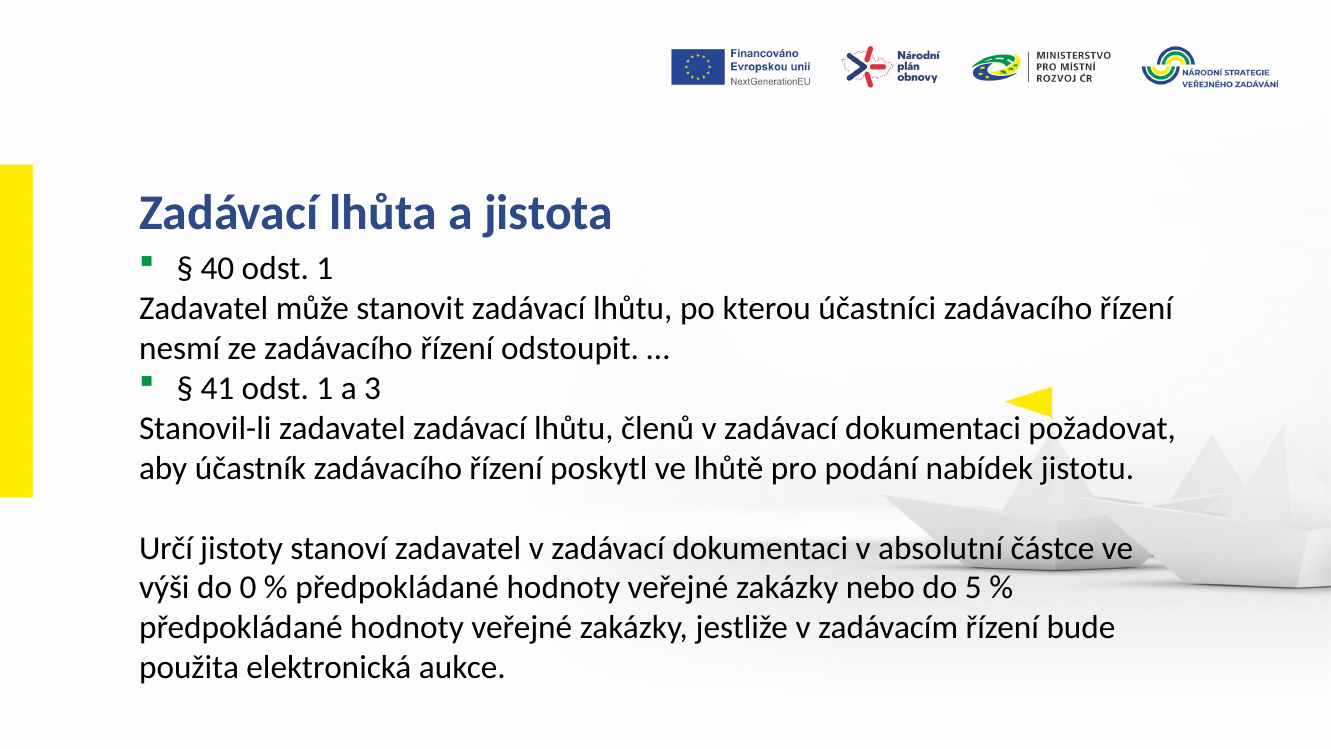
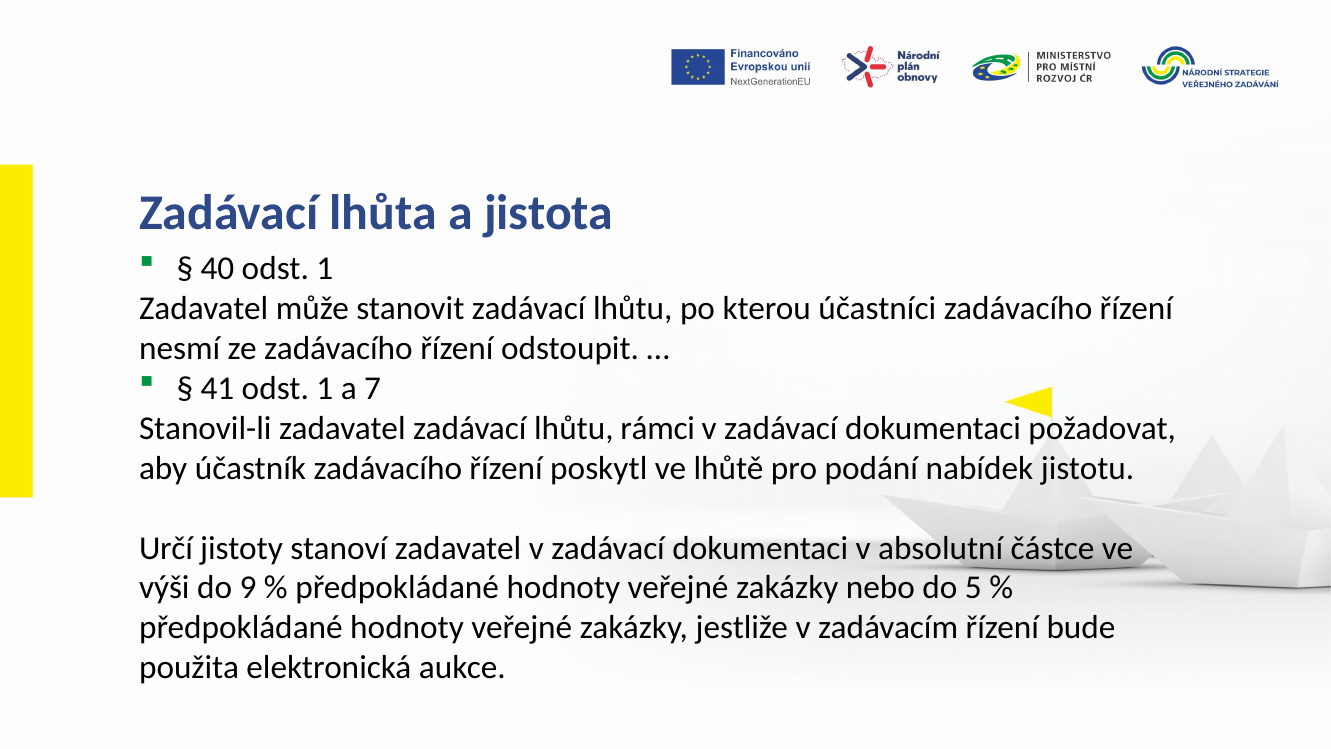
3: 3 -> 7 (373, 388)
členů: členů -> rámci (658, 428)
0: 0 -> 9 (248, 588)
